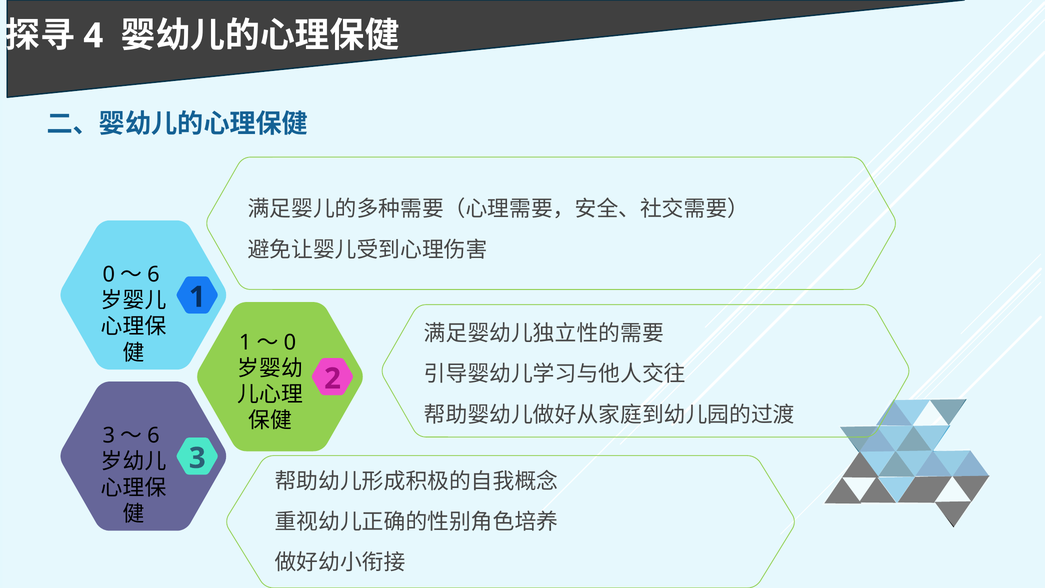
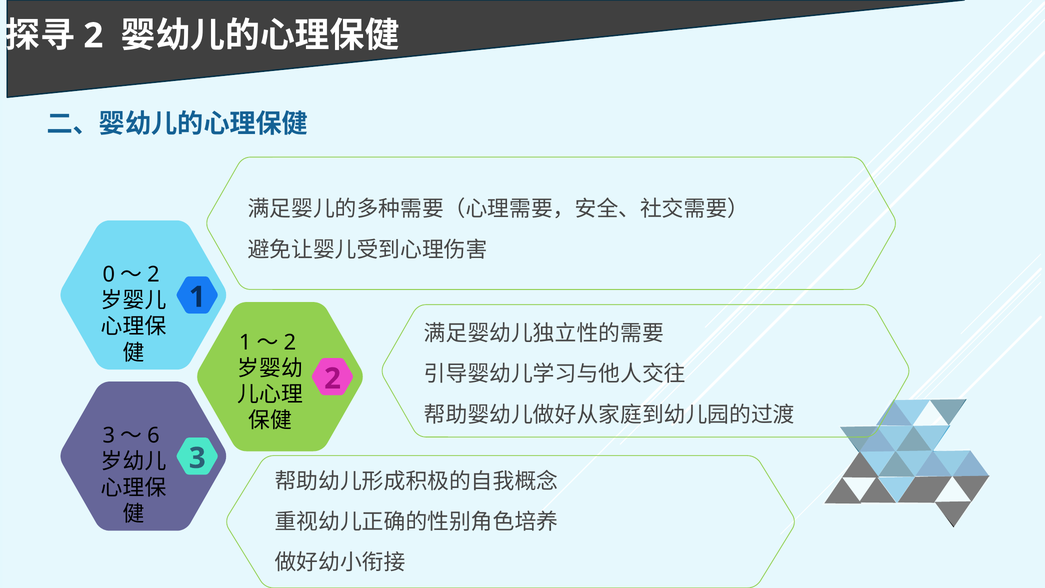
4: 4 -> 2 (93, 36)
6: 6 -> 2 (153, 274)
0: 0 -> 2 (290, 342)
